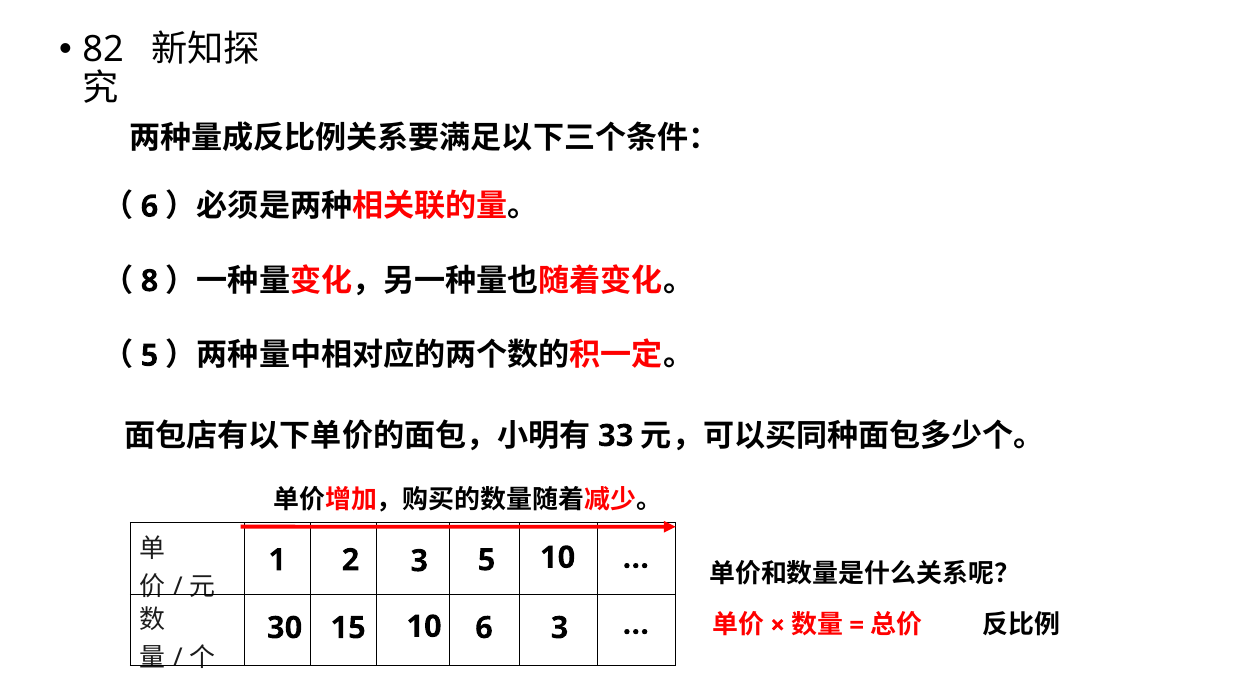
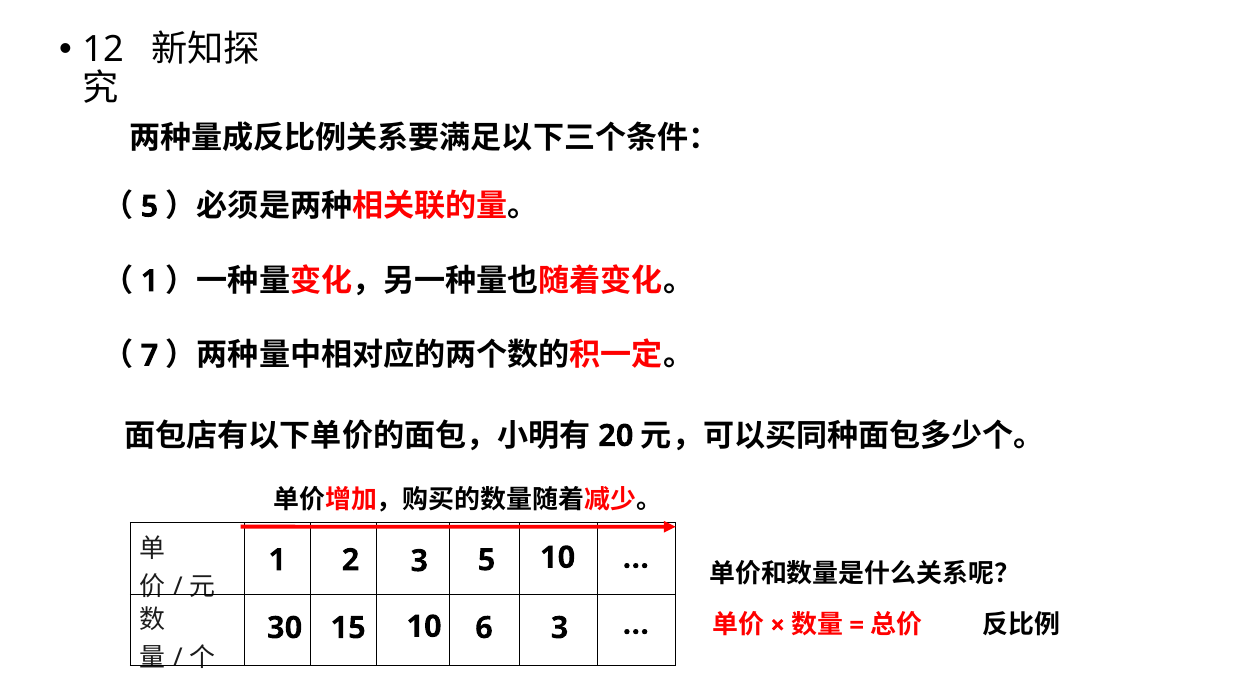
82: 82 -> 12 (103, 50)
6: 6 -> 5 (150, 207)
8: 8 -> 1 (150, 281)
5: 5 -> 7 (150, 356)
33: 33 -> 20 (616, 436)
